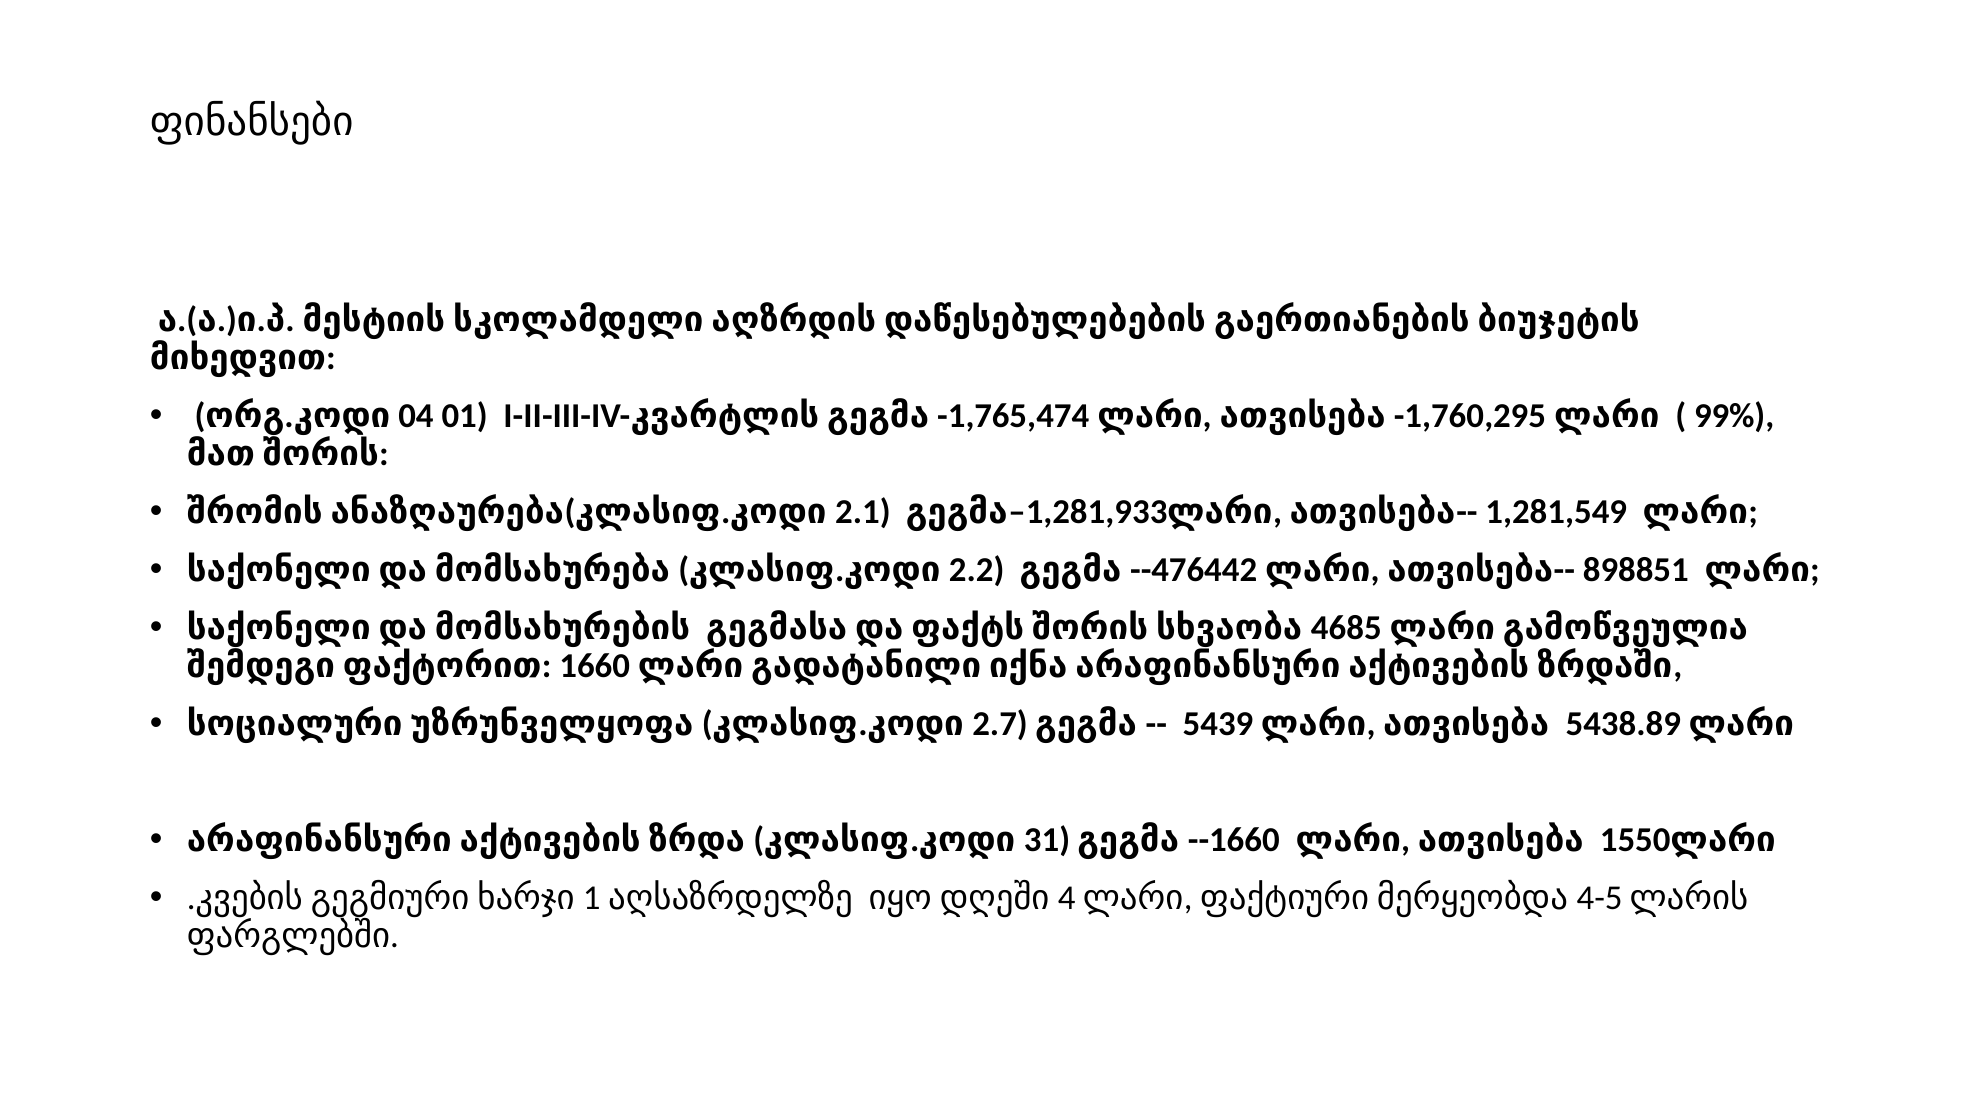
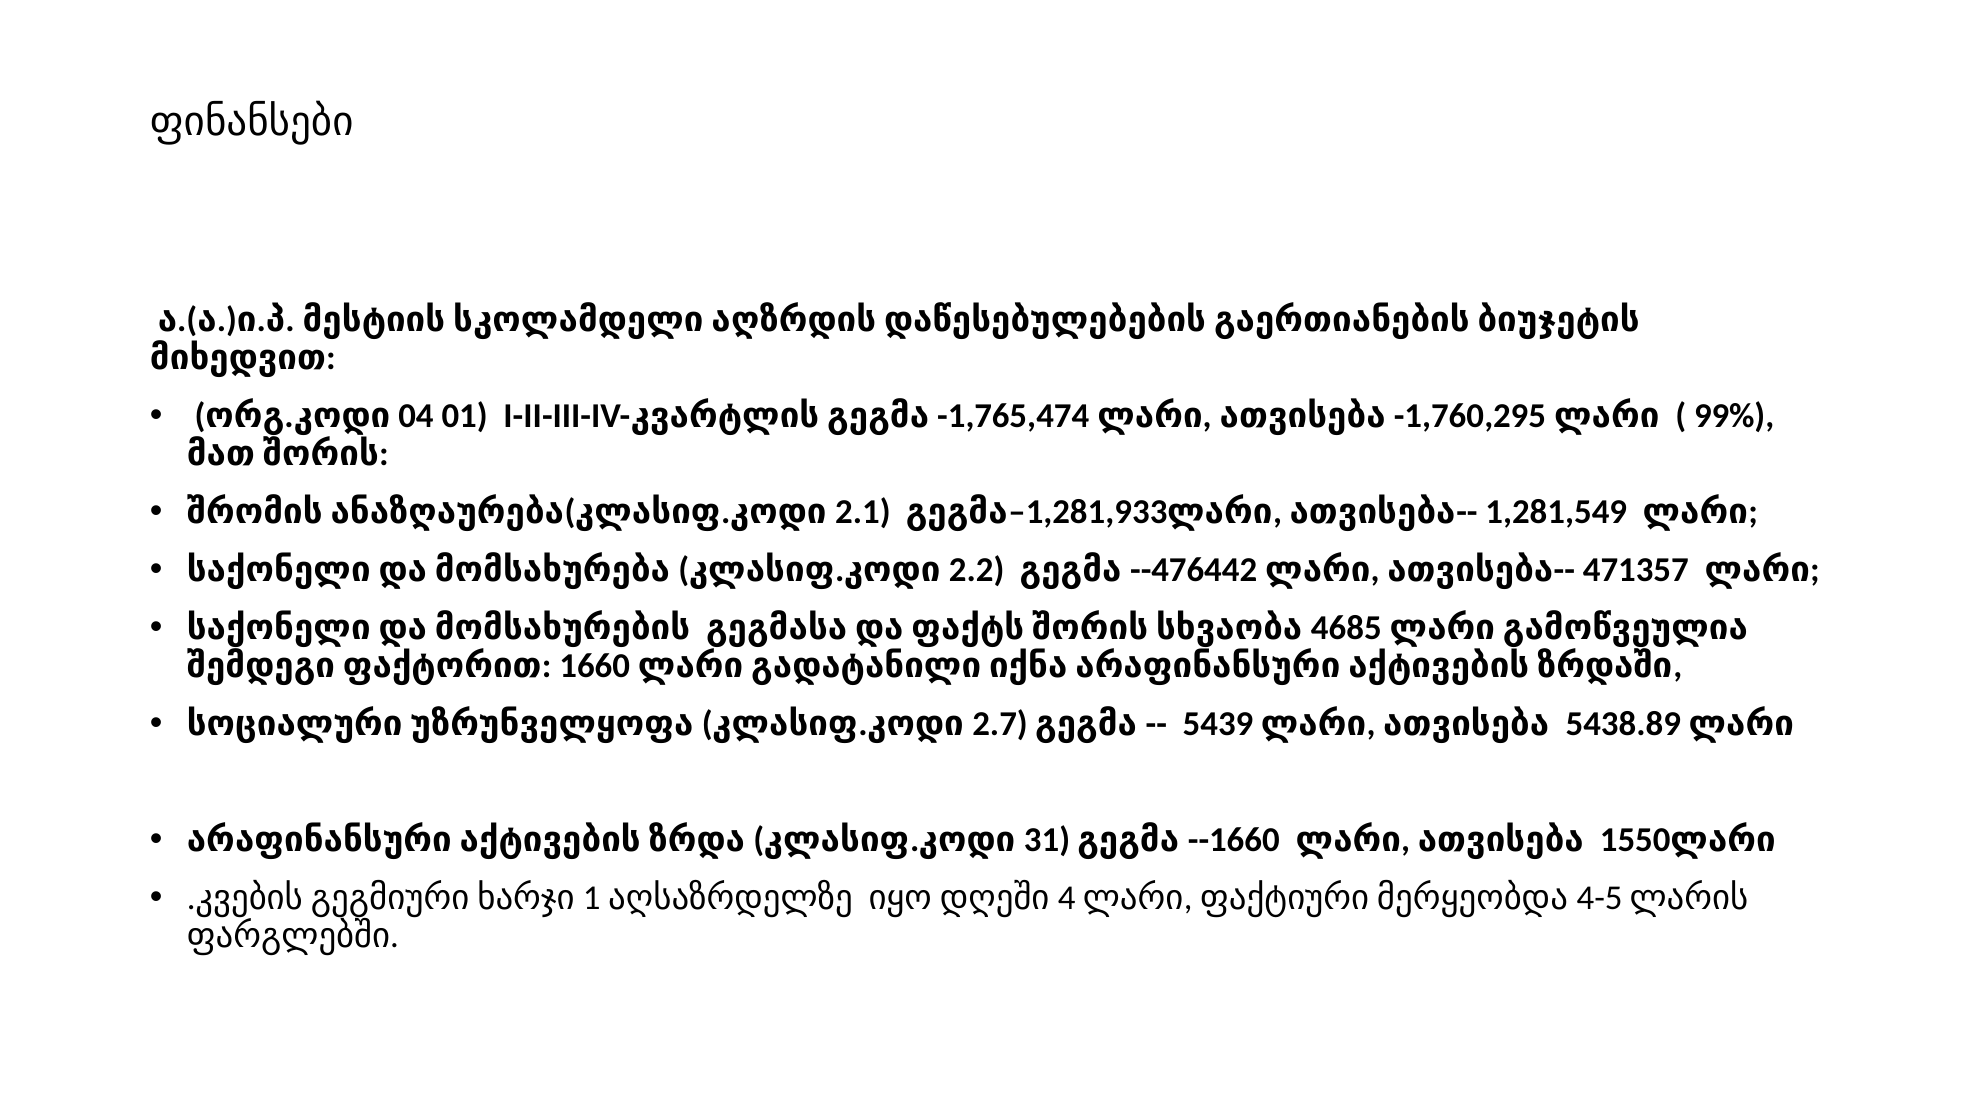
898851: 898851 -> 471357 (1636, 570)
